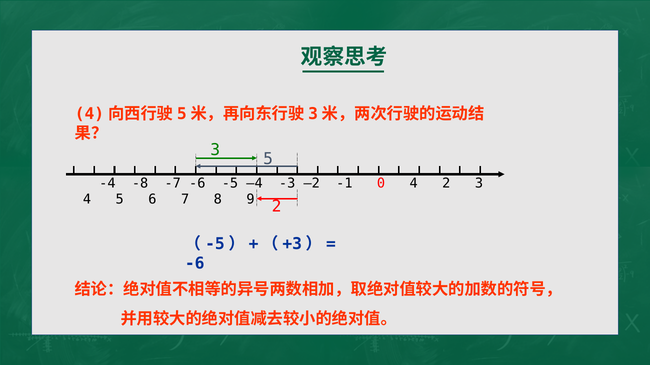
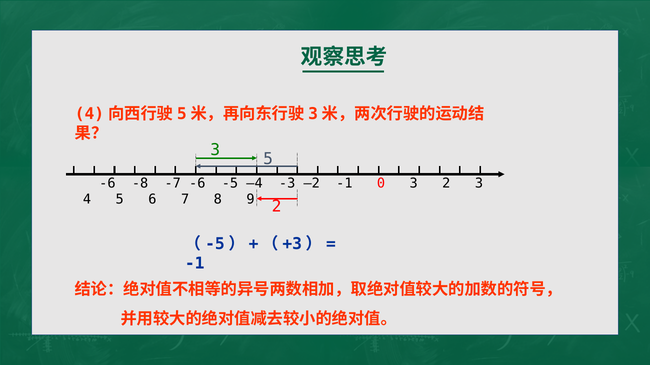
-4: -4 -> -6 (107, 184)
0 4: 4 -> 3 (414, 184)
-6: -6 -> -1 (195, 264)
